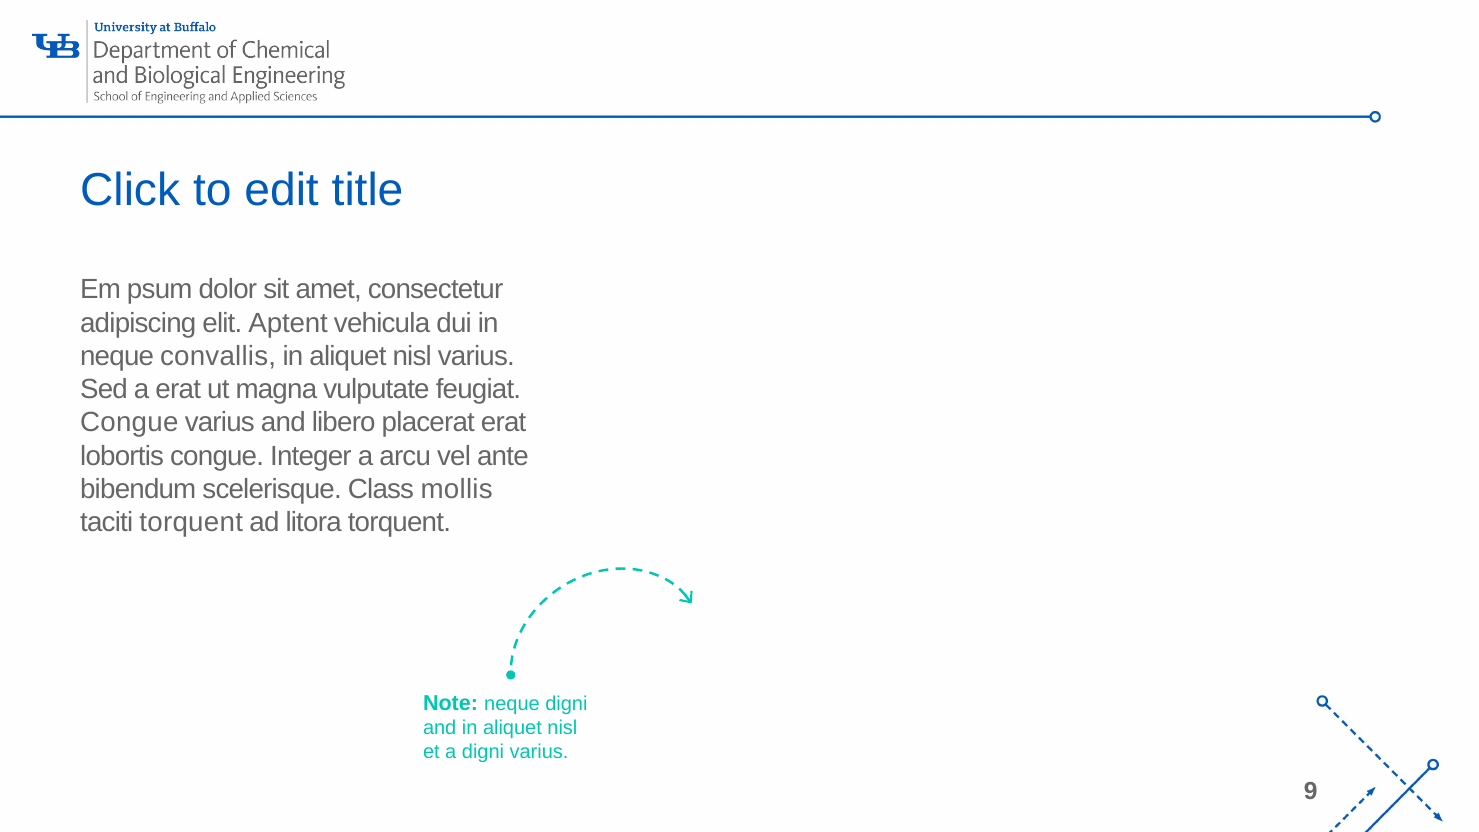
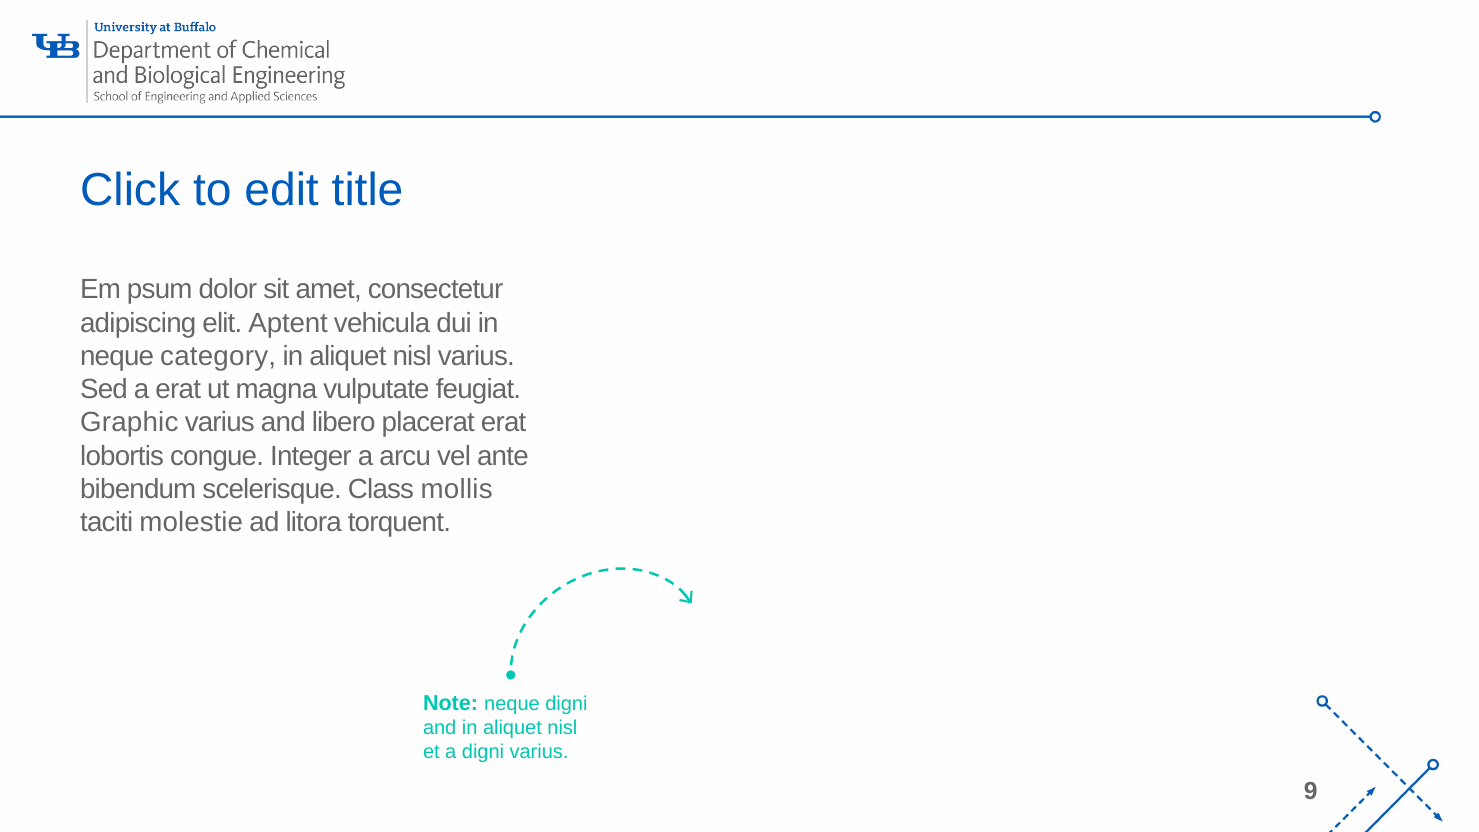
convallis: convallis -> category (218, 356)
Congue: Congue -> Graphic (129, 423)
taciti torquent: torquent -> molestie (191, 523)
